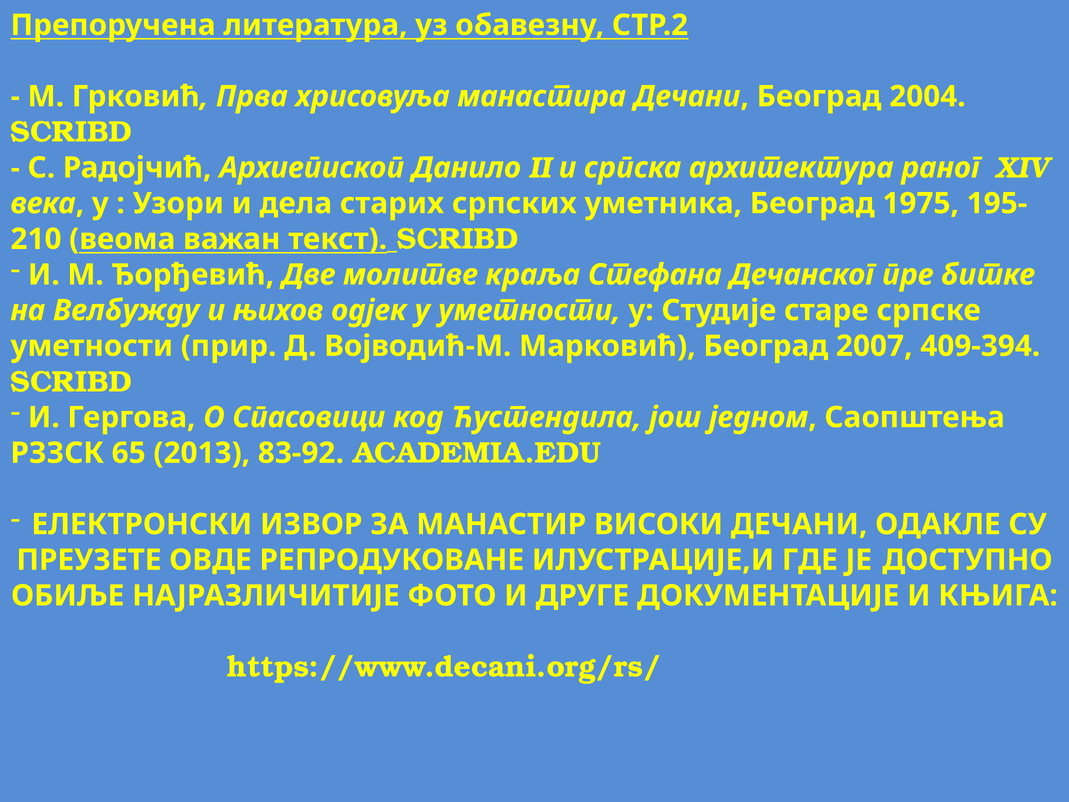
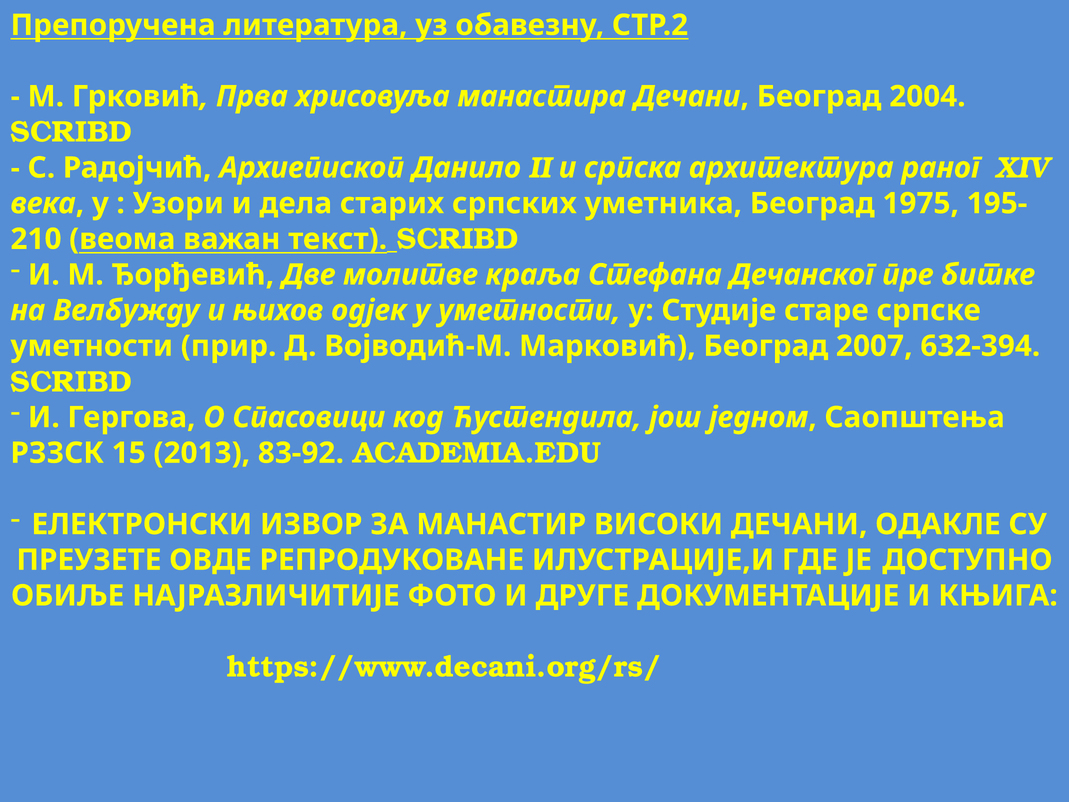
409-394: 409-394 -> 632-394 (980, 346)
65: 65 -> 15 (129, 453)
